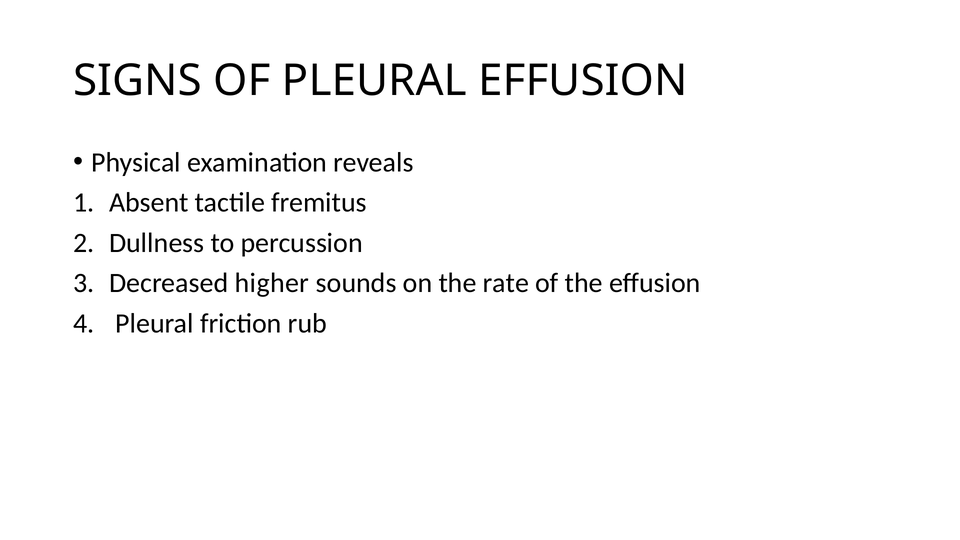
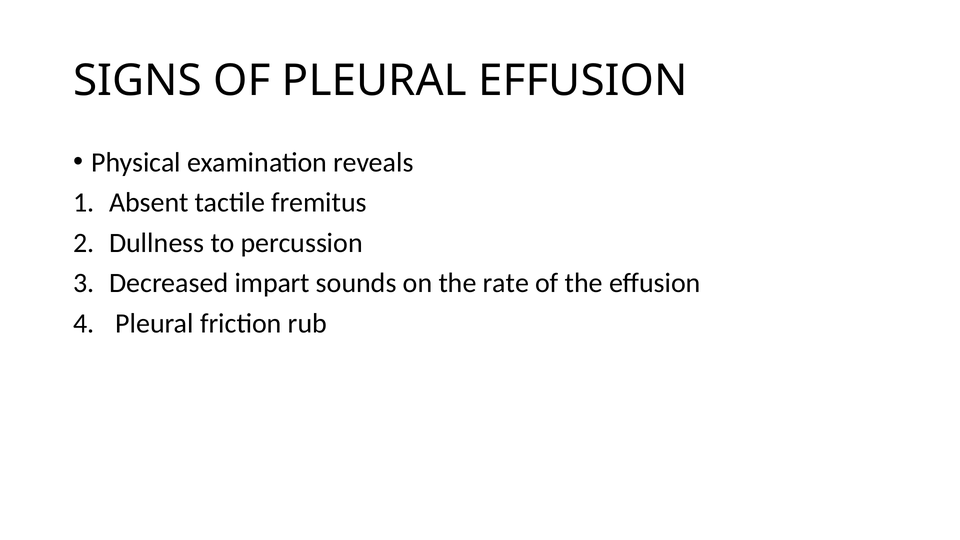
higher: higher -> impart (272, 283)
